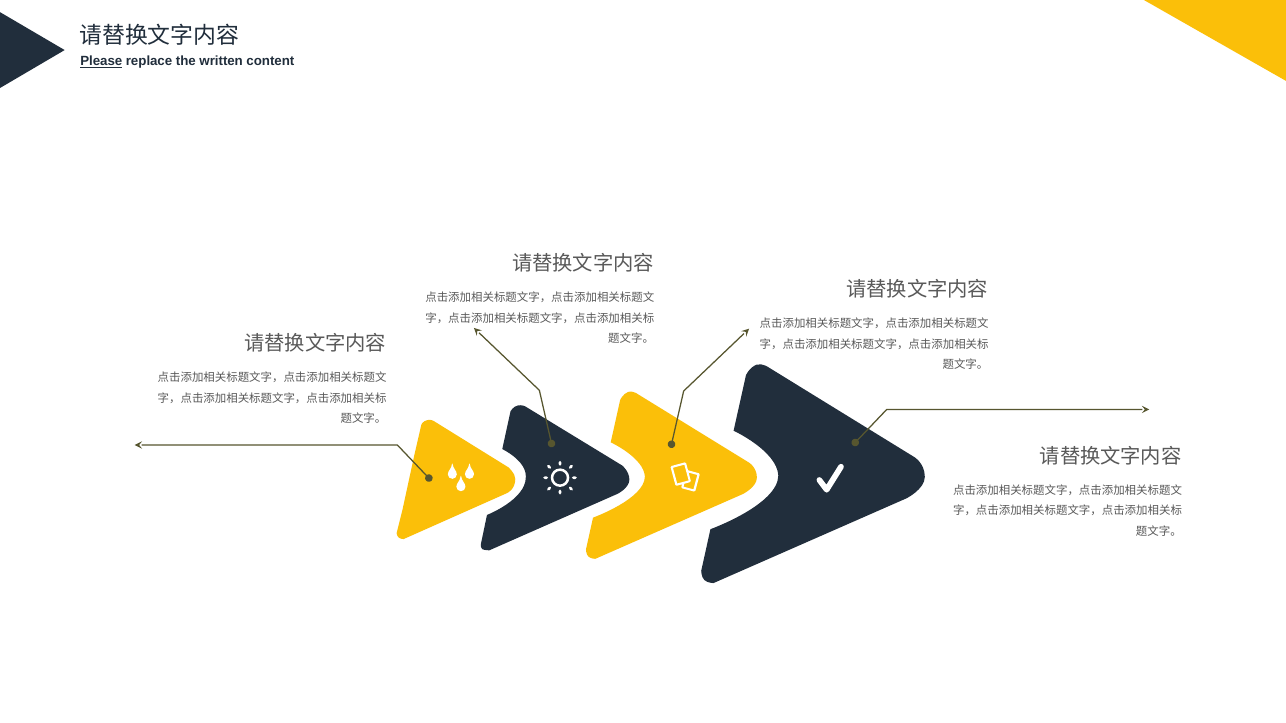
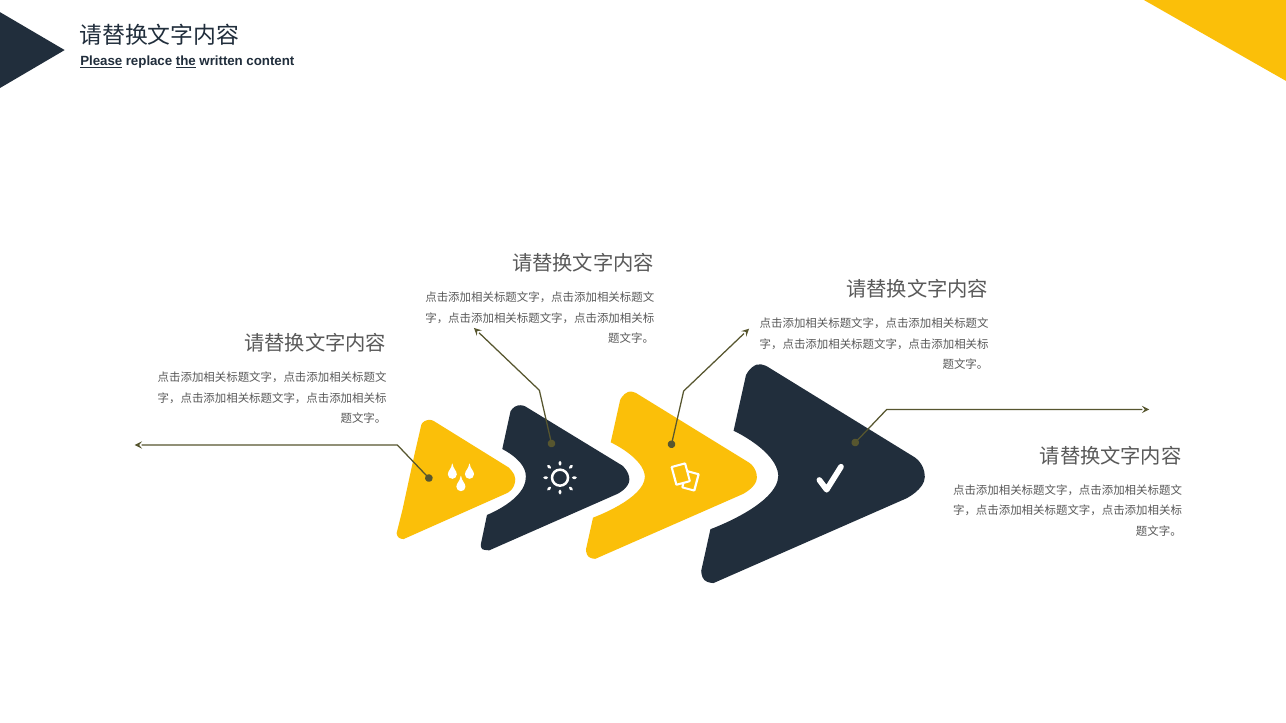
the underline: none -> present (186, 61)
